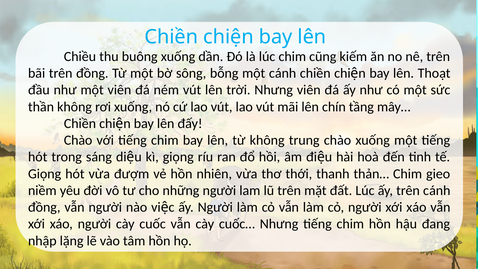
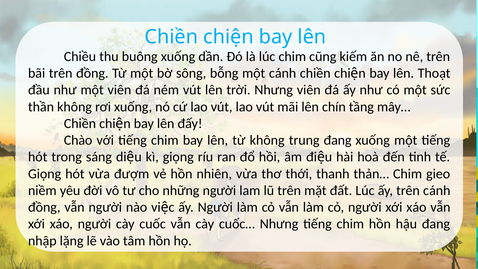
trung chào: chào -> đang (338, 140)
